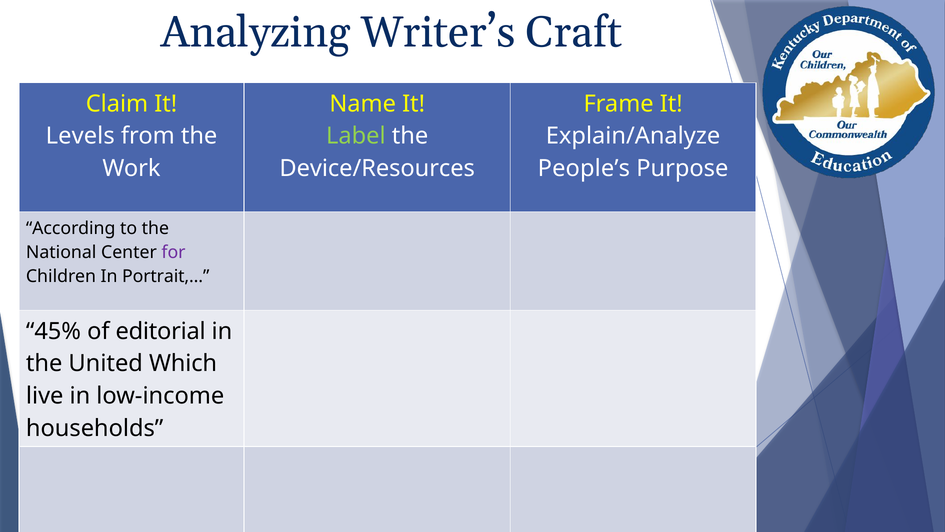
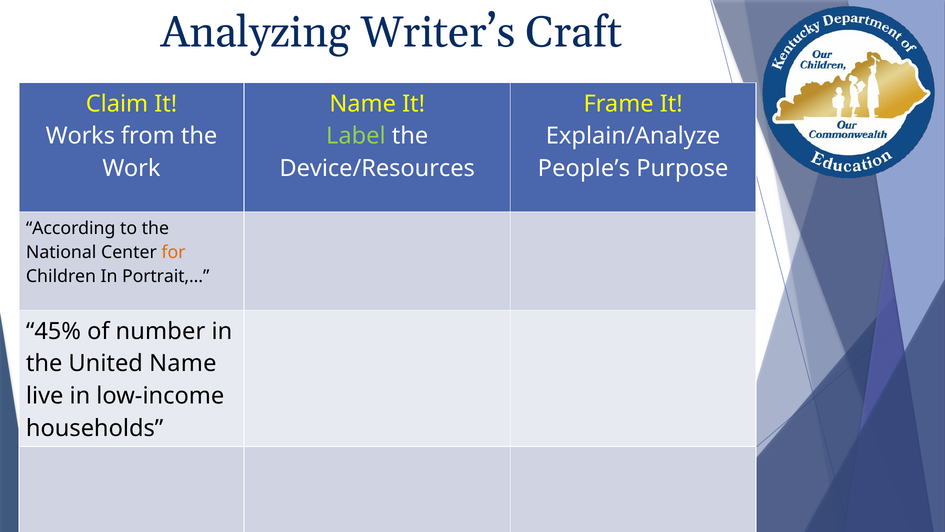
Levels: Levels -> Works (80, 136)
for colour: purple -> orange (173, 252)
editorial: editorial -> number (160, 331)
United Which: Which -> Name (183, 363)
